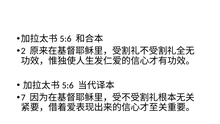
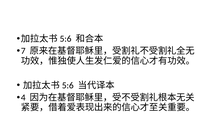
2: 2 -> 7 (23, 51)
7: 7 -> 4 (23, 97)
